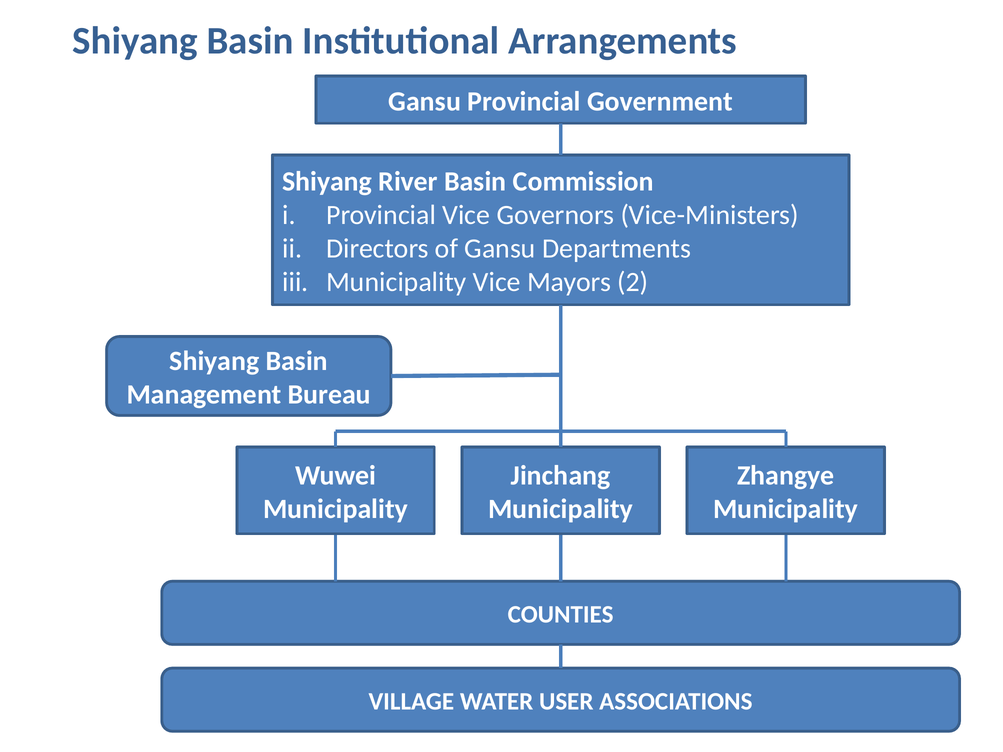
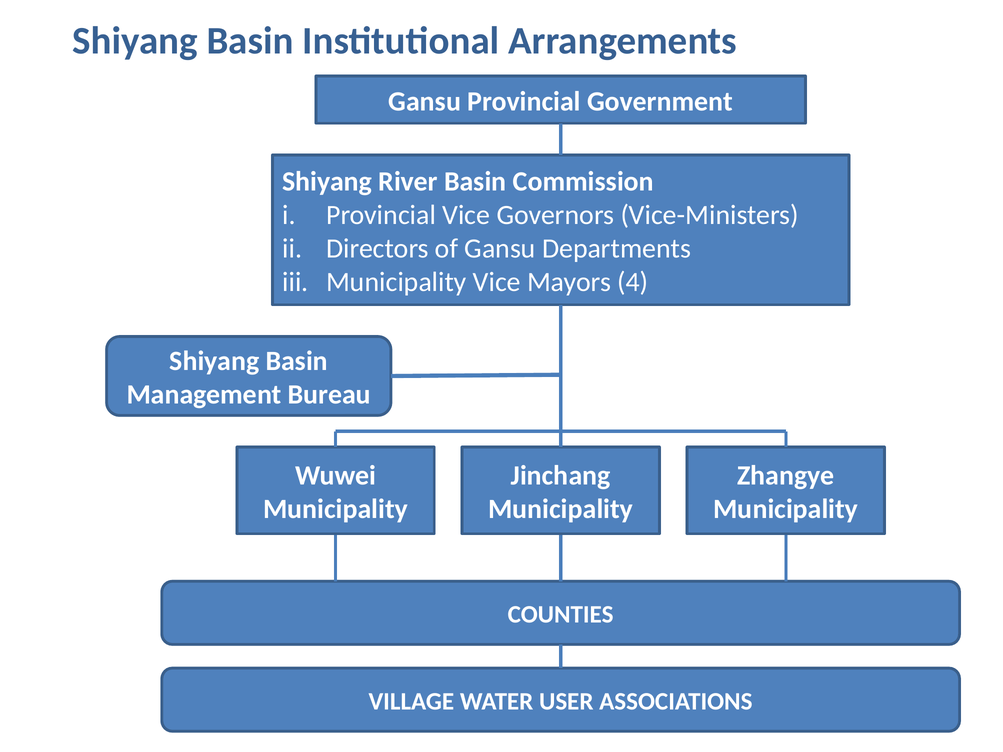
2: 2 -> 4 (633, 282)
